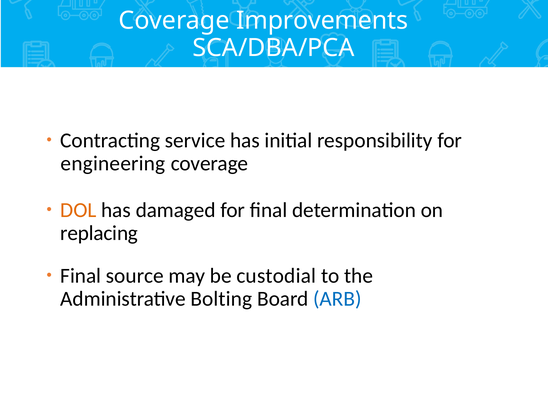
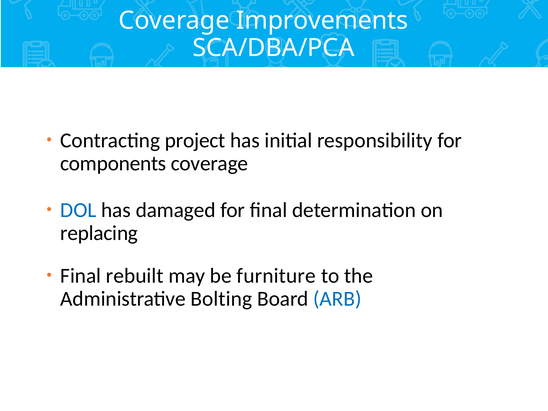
service: service -> project (195, 140)
engineering: engineering -> components (113, 164)
DOL colour: orange -> blue (78, 210)
source: source -> rebuilt (135, 276)
custodial: custodial -> furniture (276, 276)
